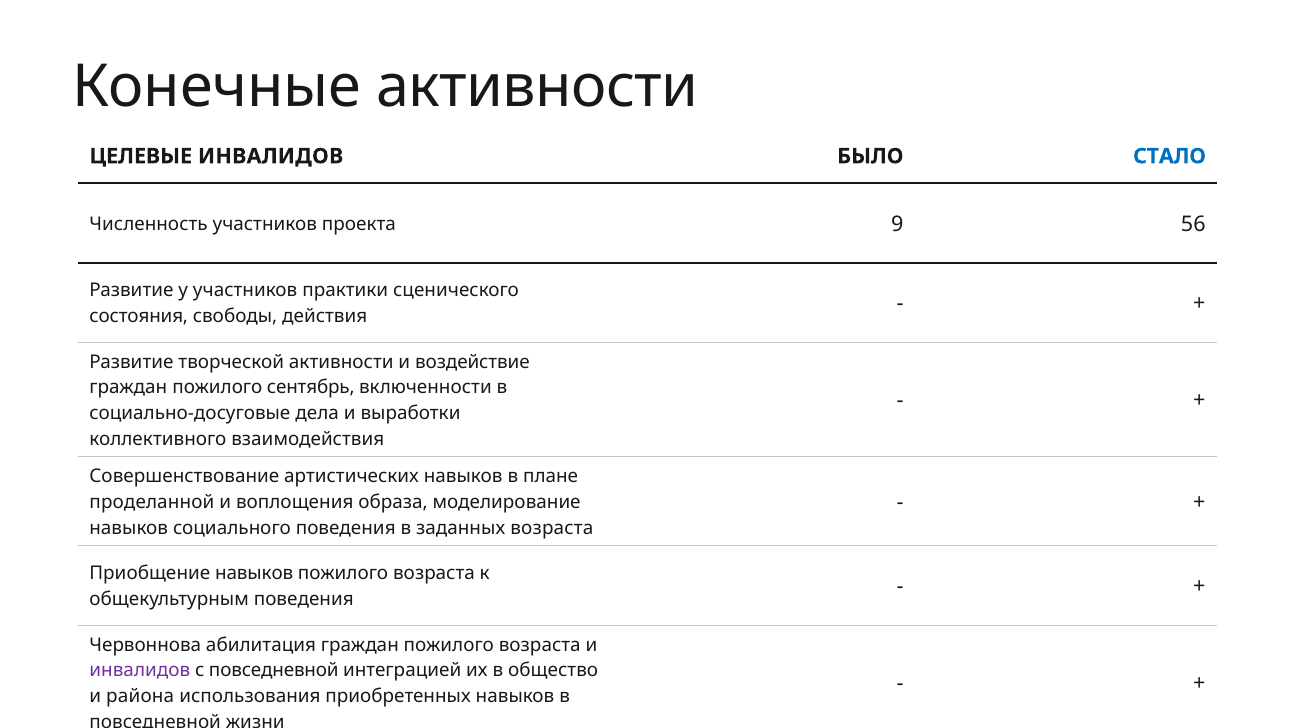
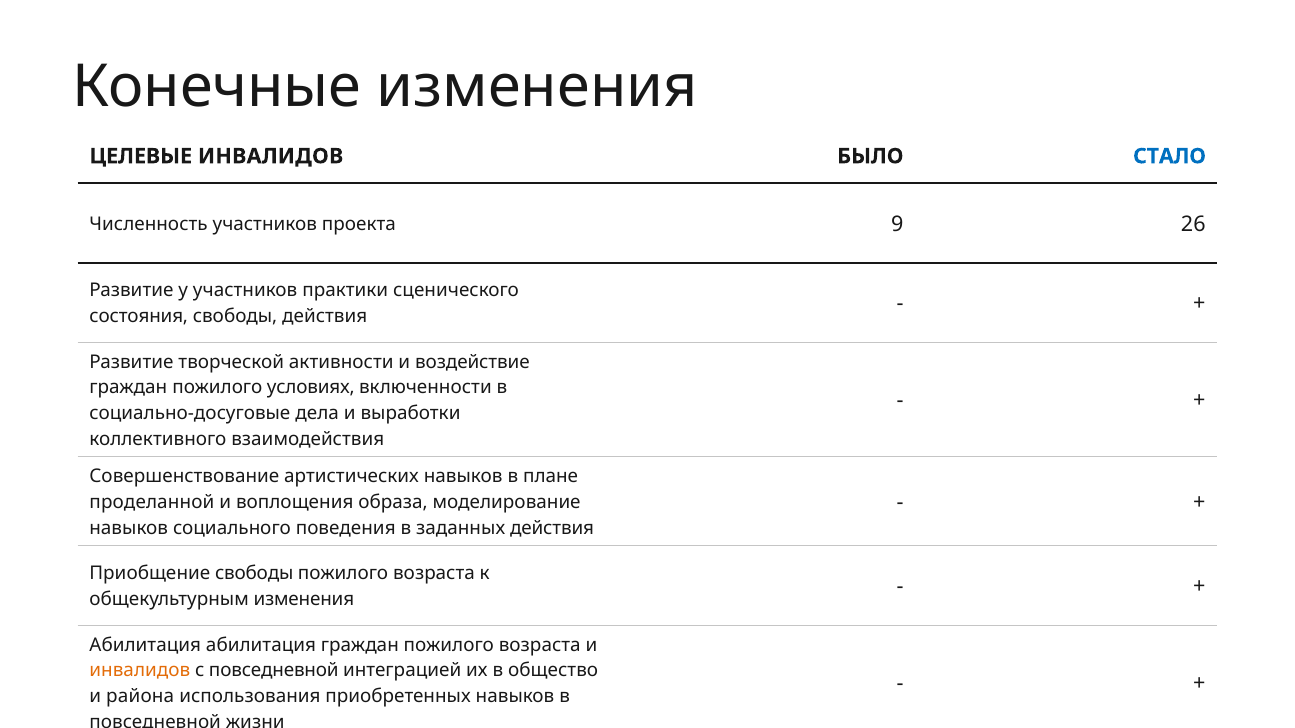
Конечные активности: активности -> изменения (537, 87)
56: 56 -> 26 (1193, 224)
сентябрь: сентябрь -> условиях (311, 388)
заданных возраста: возраста -> действия (552, 528)
Приобщение навыков: навыков -> свободы (254, 574)
общекультурным поведения: поведения -> изменения (304, 600)
Червоннова: Червоннова -> Абилитация (145, 645)
инвалидов colour: purple -> orange (140, 671)
